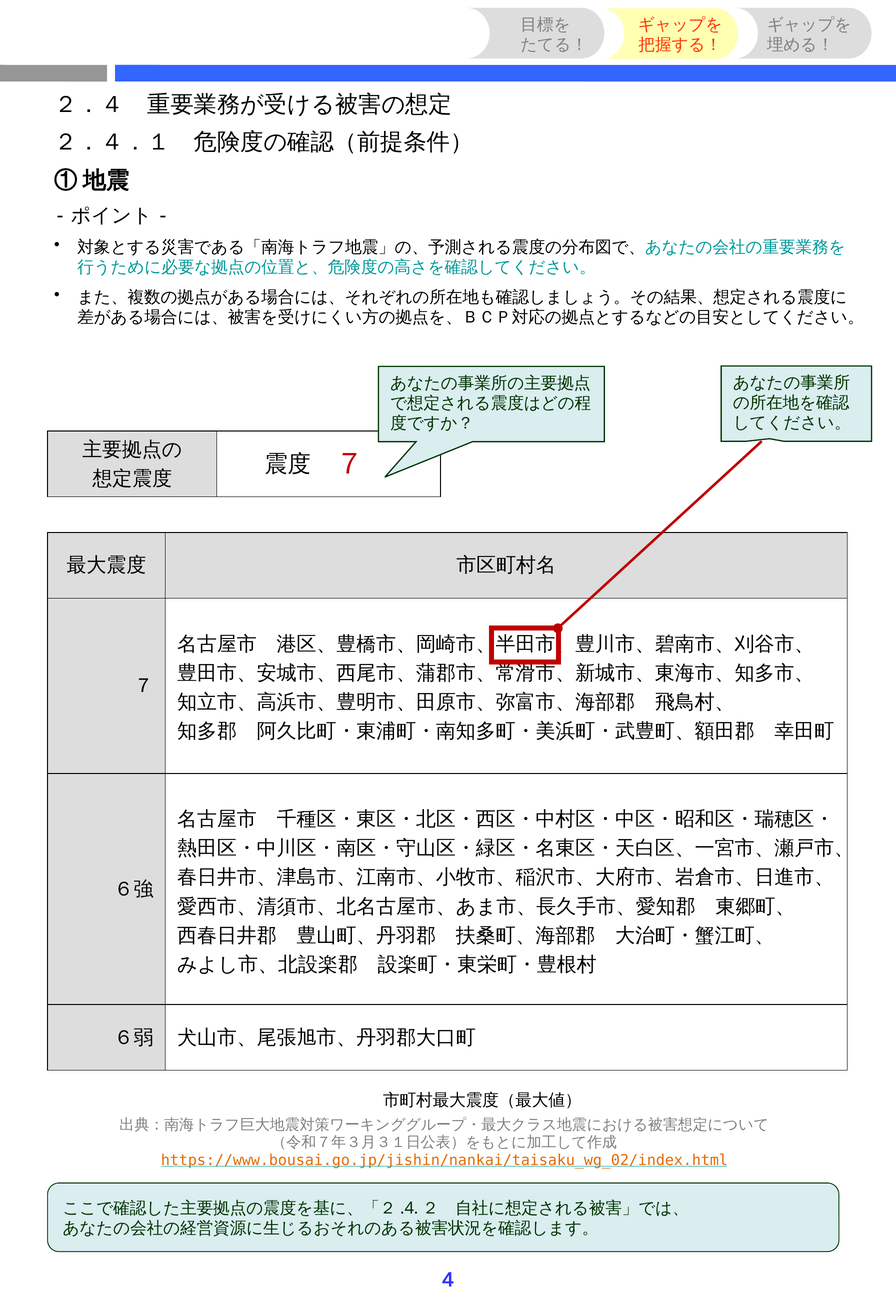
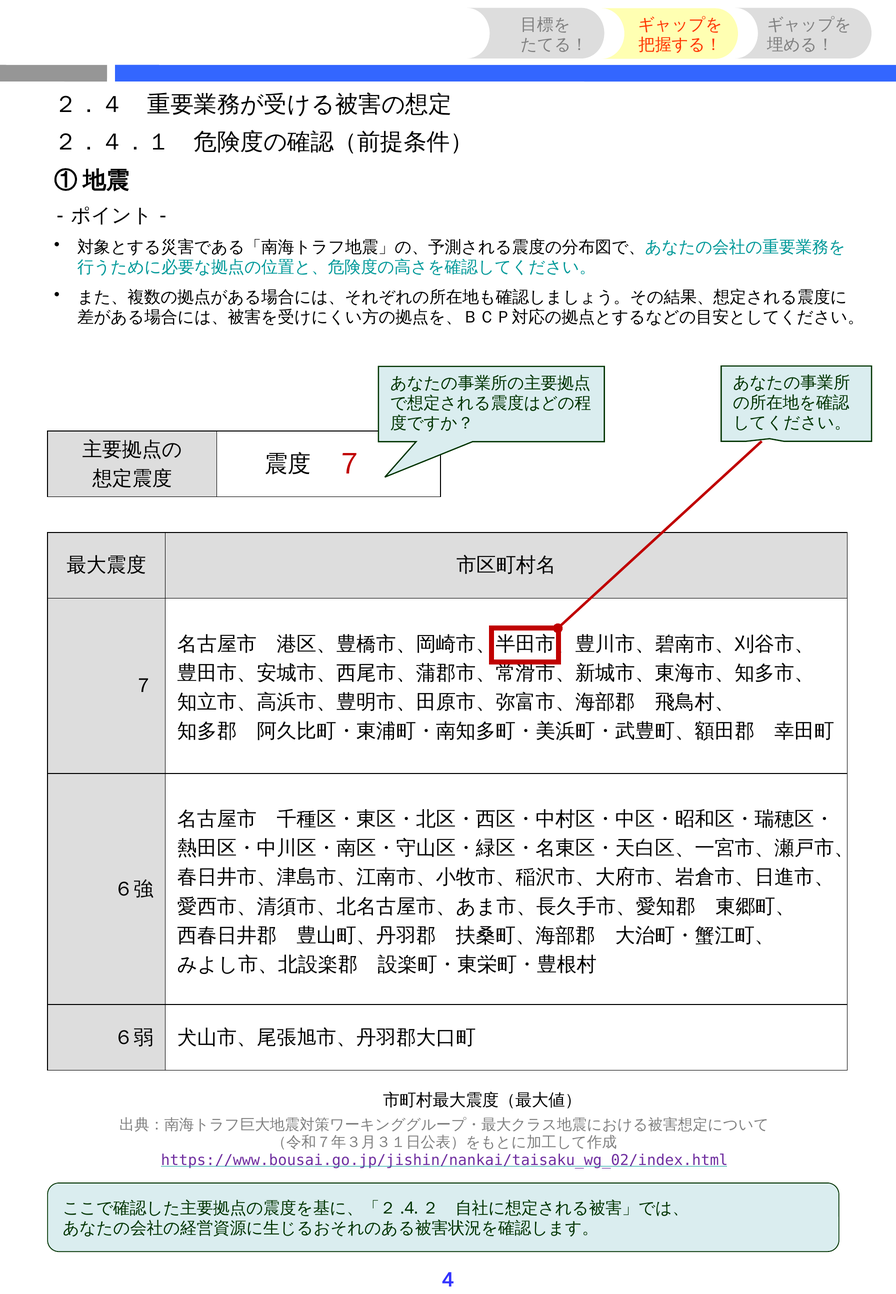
https://www.bousai.go.jp/jishin/nankai/taisaku_wg_02/index.html colour: orange -> purple (444, 1161)
